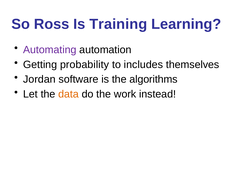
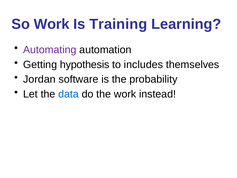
So Ross: Ross -> Work (52, 24)
probability: probability -> hypothesis (85, 64)
algorithms: algorithms -> probability (153, 79)
data colour: orange -> blue (68, 94)
